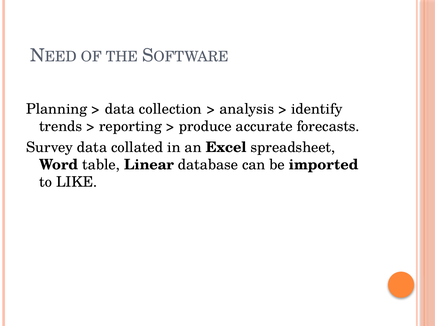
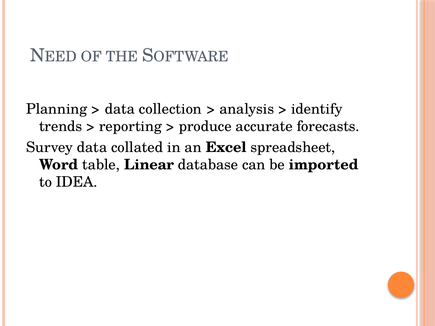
LIKE: LIKE -> IDEA (77, 182)
